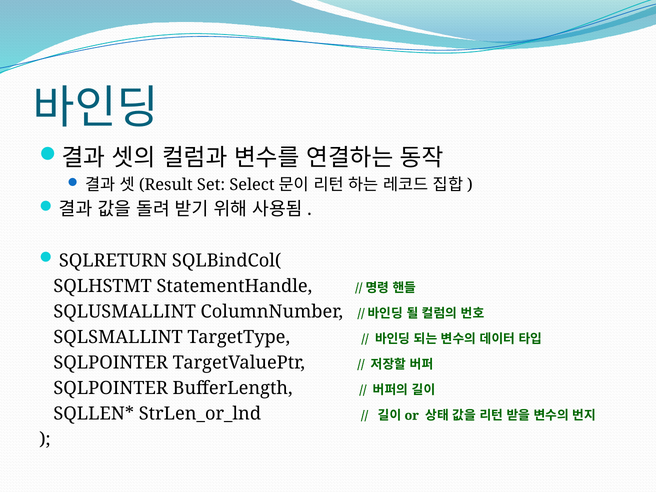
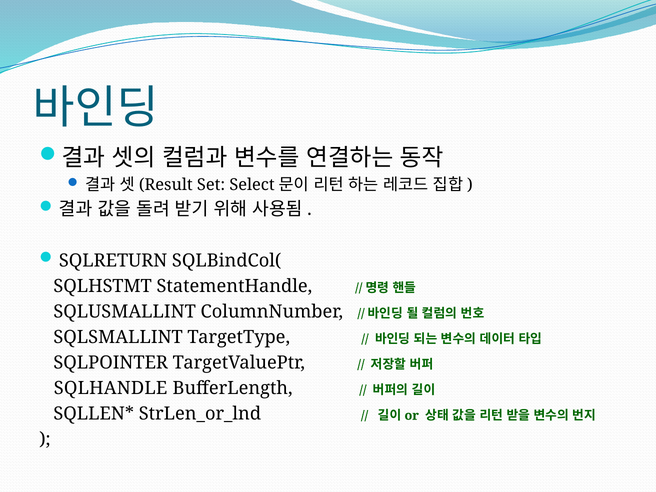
SQLPOINTER: SQLPOINTER -> SQLHANDLE (111, 388)
